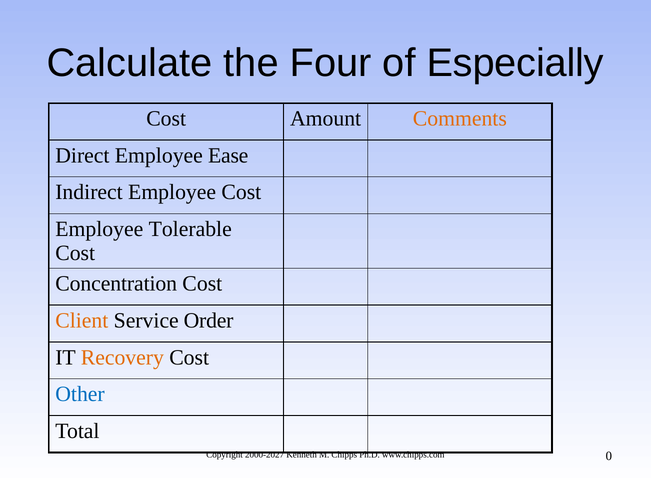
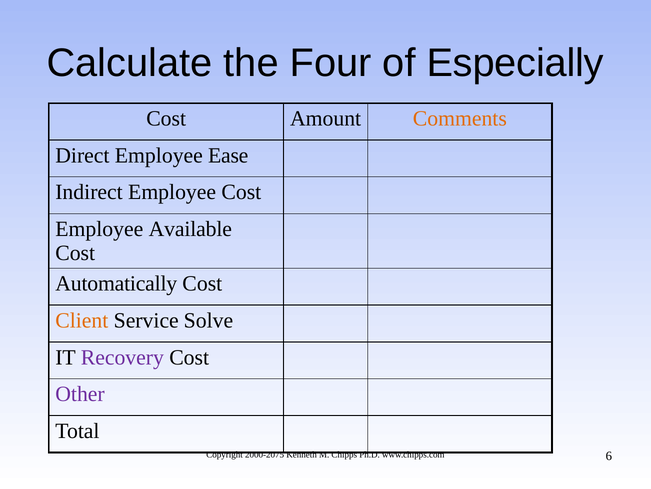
Tolerable: Tolerable -> Available (190, 229)
Concentration: Concentration -> Automatically (116, 283)
Order: Order -> Solve (208, 320)
Recovery colour: orange -> purple (122, 357)
Other colour: blue -> purple (80, 394)
2000-2027: 2000-2027 -> 2000-2075 (265, 454)
0: 0 -> 6 (609, 455)
